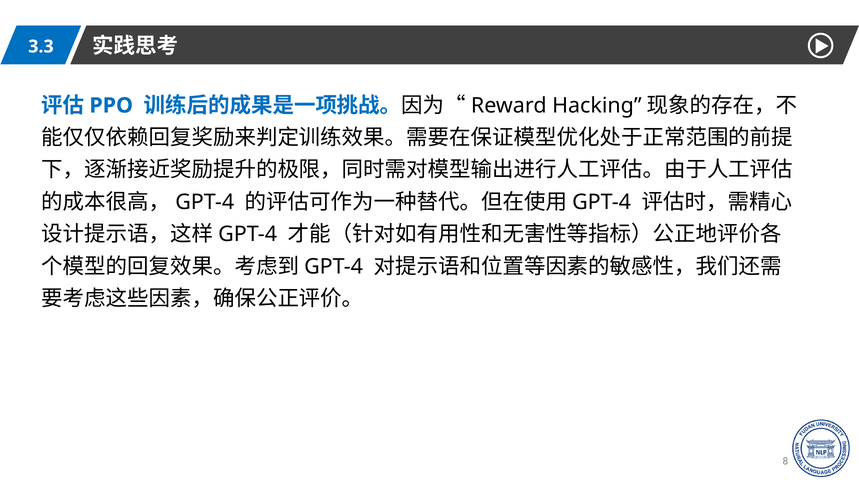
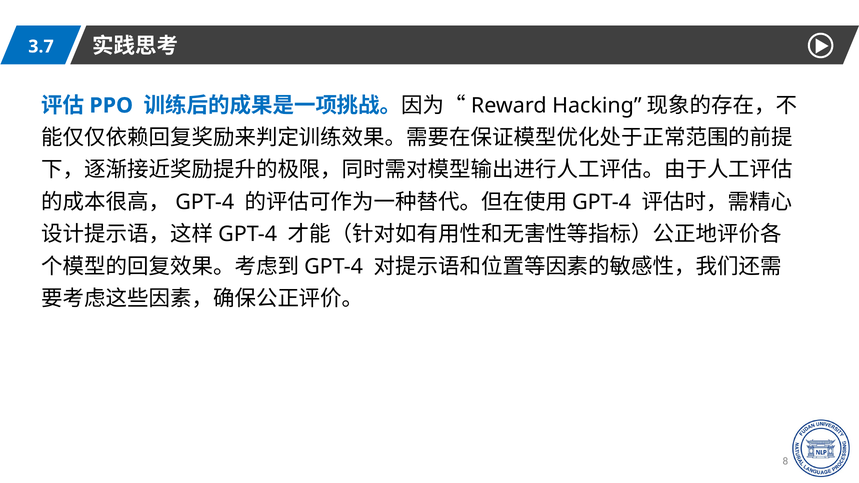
3.3: 3.3 -> 3.7 (41, 47)
